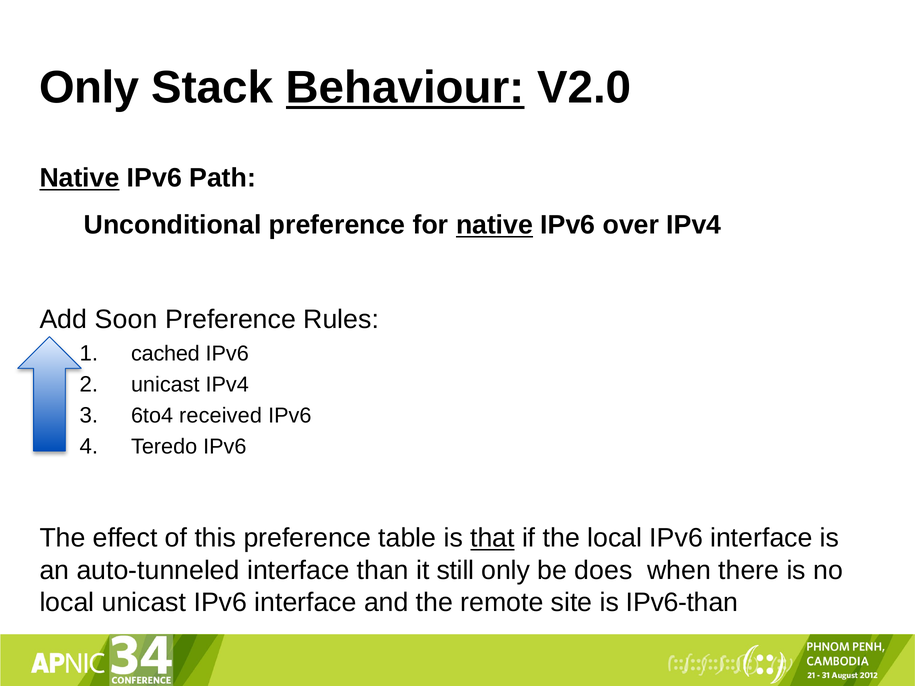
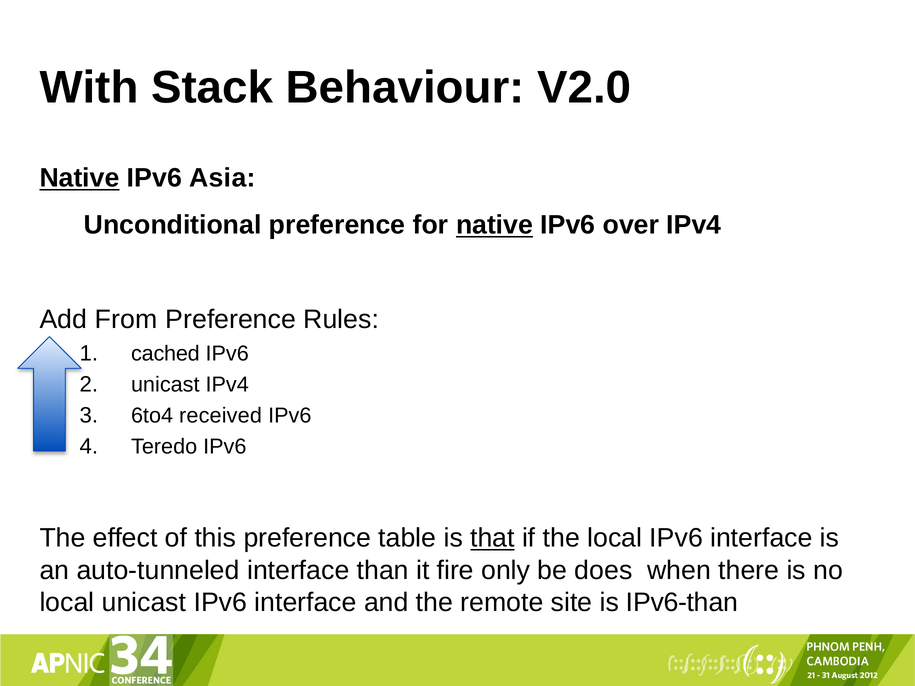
Only: Only -> With (89, 88)
Behaviour underline: present -> none (405, 88)
Path: Path -> Asia (222, 178)
Soon: Soon -> From (126, 320)
still: still -> fire (455, 570)
